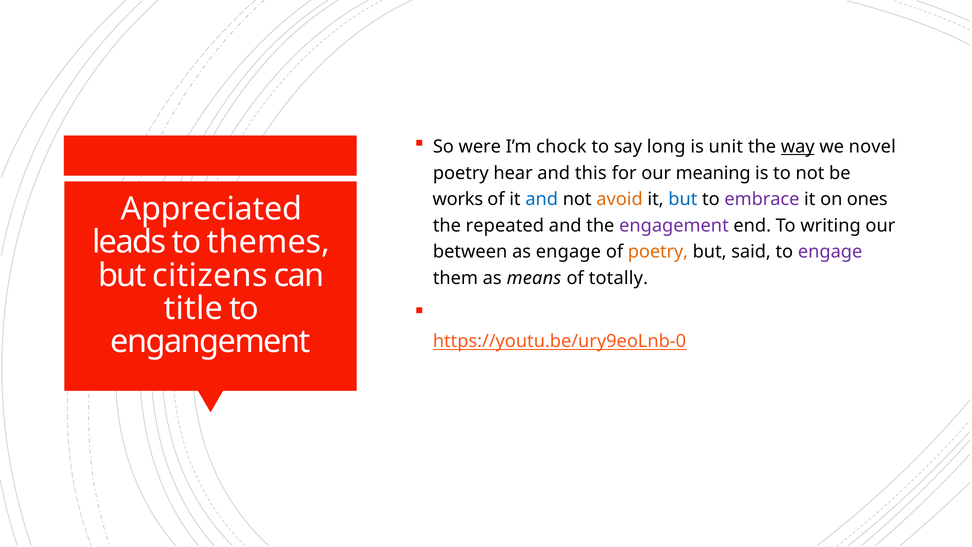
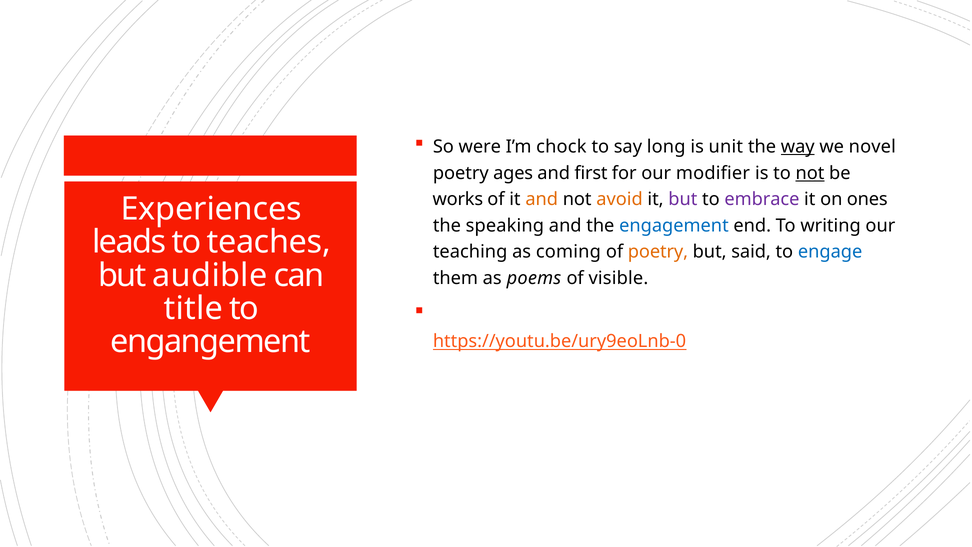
hear: hear -> ages (513, 173)
this: this -> first (591, 173)
meaning: meaning -> modifier (713, 173)
not underline: none -> present (810, 173)
and colour: blue -> orange (542, 199)
but colour: blue -> purple (683, 199)
Appreciated: Appreciated -> Experiences (211, 209)
repeated: repeated -> speaking (505, 225)
engagement colour: purple -> blue (674, 225)
themes: themes -> teaches (269, 242)
between: between -> teaching (470, 252)
as engage: engage -> coming (568, 252)
engage colour: purple -> blue (830, 252)
citizens: citizens -> audible (210, 275)
means: means -> poems (534, 278)
totally: totally -> visible (618, 278)
